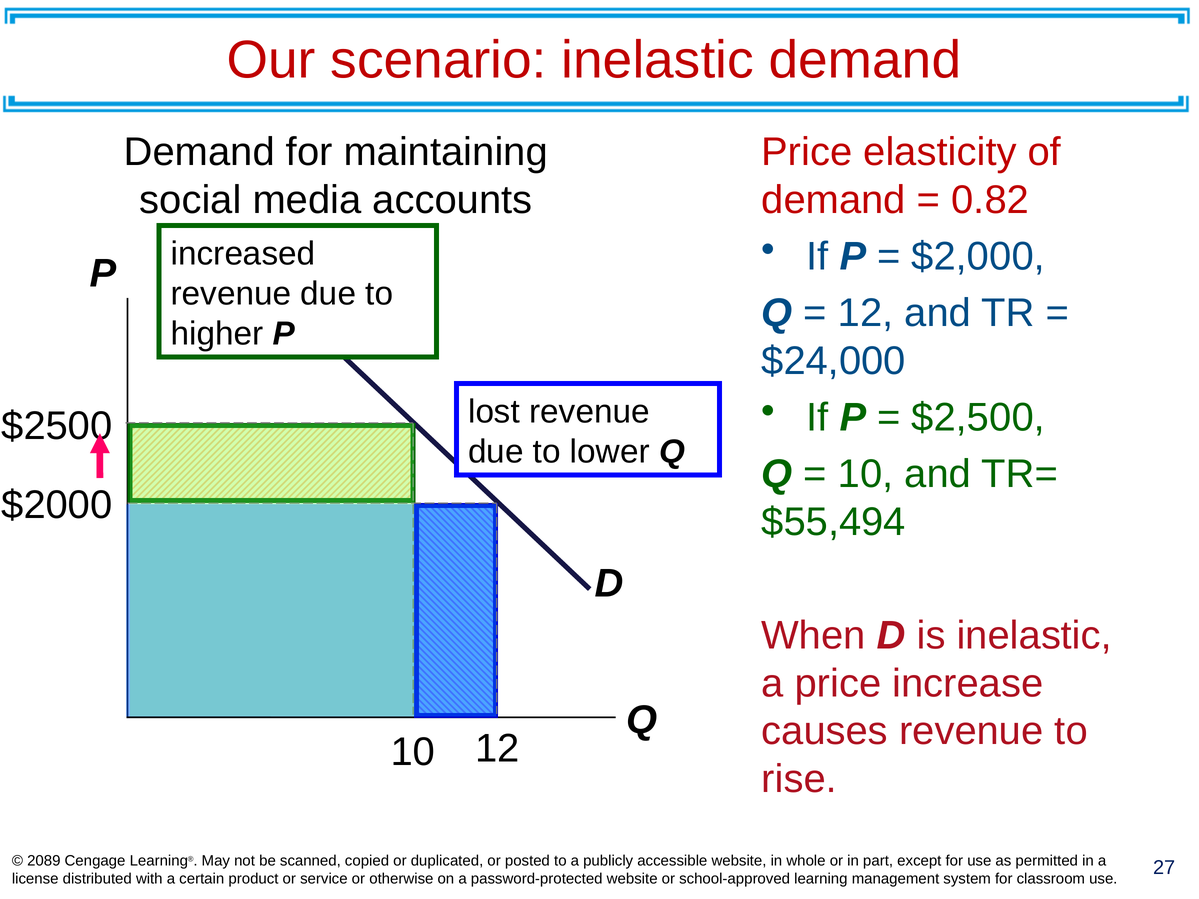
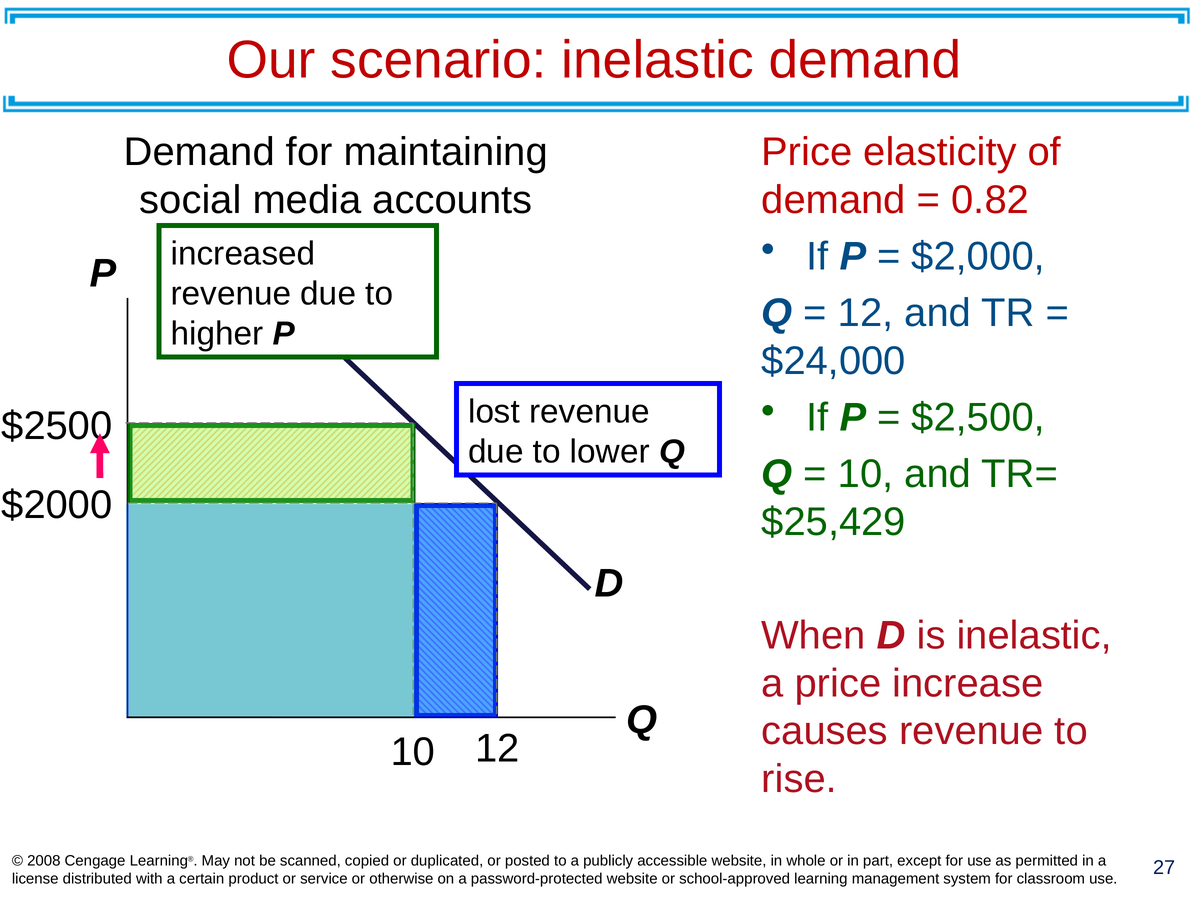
$55,494: $55,494 -> $25,429 (834, 522)
2089: 2089 -> 2008 (44, 861)
